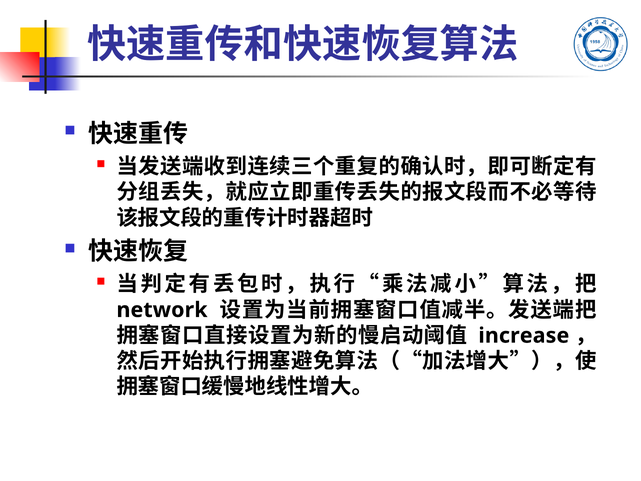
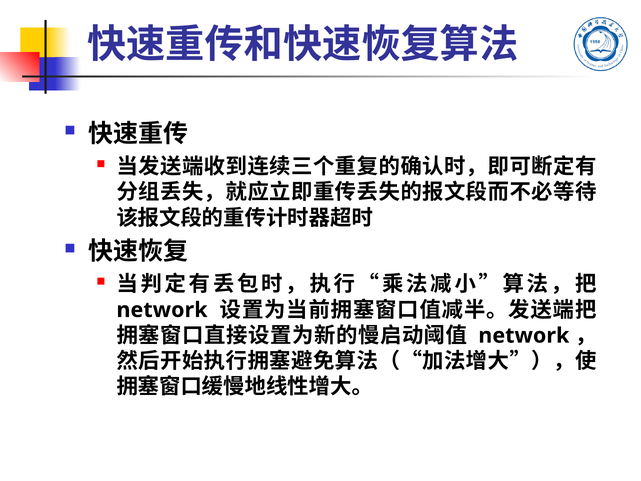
increase: increase -> network (524, 335)
